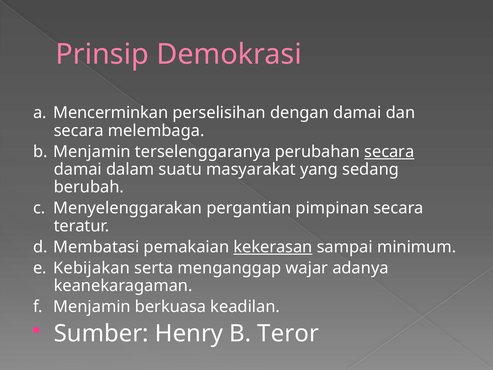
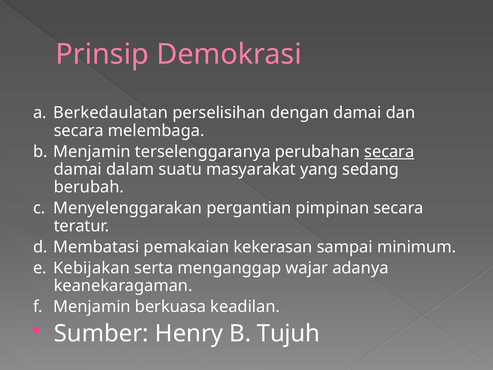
Mencerminkan: Mencerminkan -> Berkedaulatan (111, 113)
kekerasan underline: present -> none (273, 247)
Teror: Teror -> Tujuh (288, 333)
